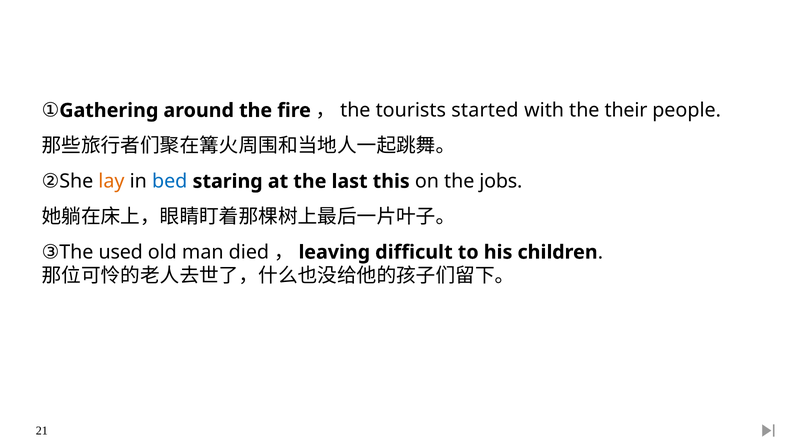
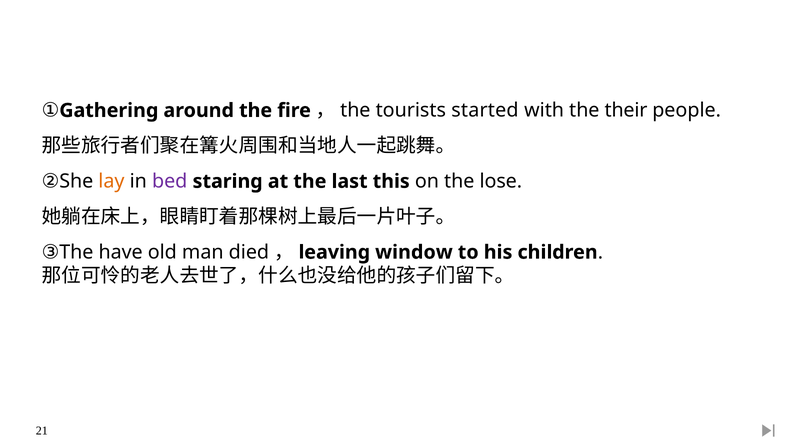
bed colour: blue -> purple (170, 181)
jobs: jobs -> lose (501, 181)
used: used -> have (121, 252)
difficult: difficult -> window (414, 252)
